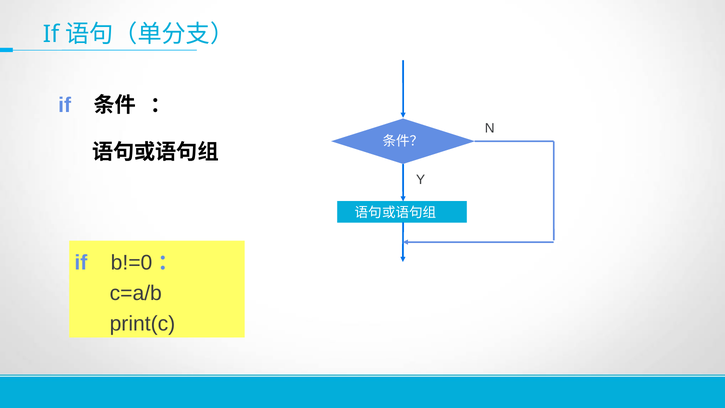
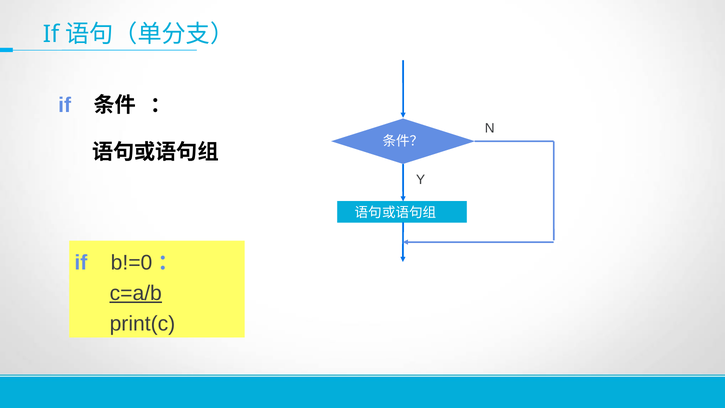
c=a/b underline: none -> present (136, 293)
